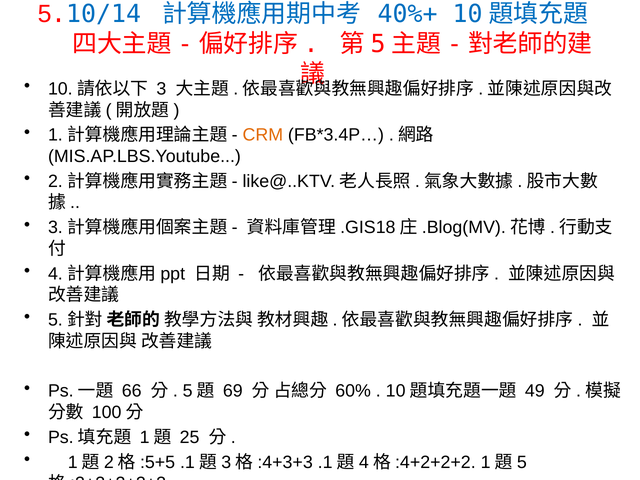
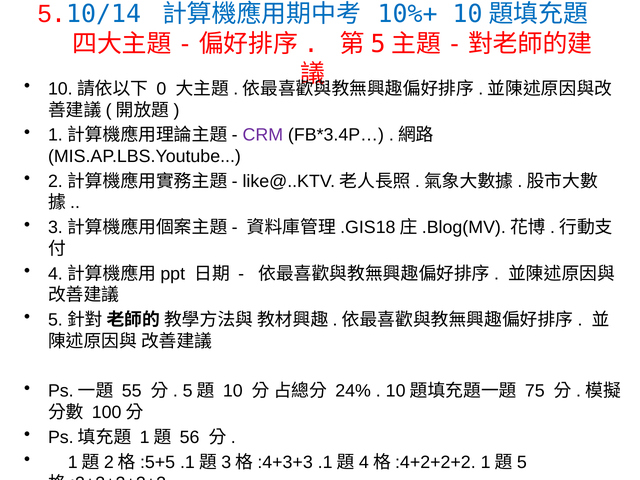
40%+: 40%+ -> 10%+ (408, 14)
3: 3 -> 0 (161, 89)
CRM colour: orange -> purple (263, 135)
66: 66 -> 55 (132, 391)
69: 69 -> 10 (233, 391)
60%: 60% -> 24% (353, 391)
49: 49 -> 75 (535, 391)
25: 25 -> 56 (190, 437)
